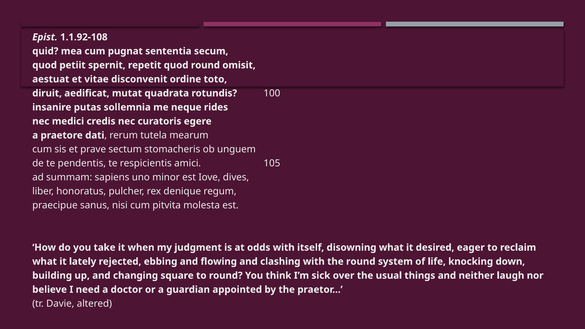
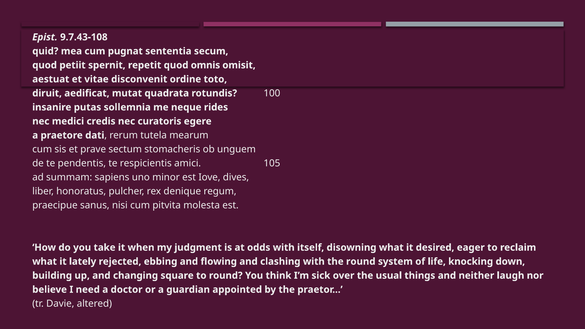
1.1.92-108: 1.1.92-108 -> 9.7.43-108 (84, 37)
quod round: round -> omnis (205, 65)
